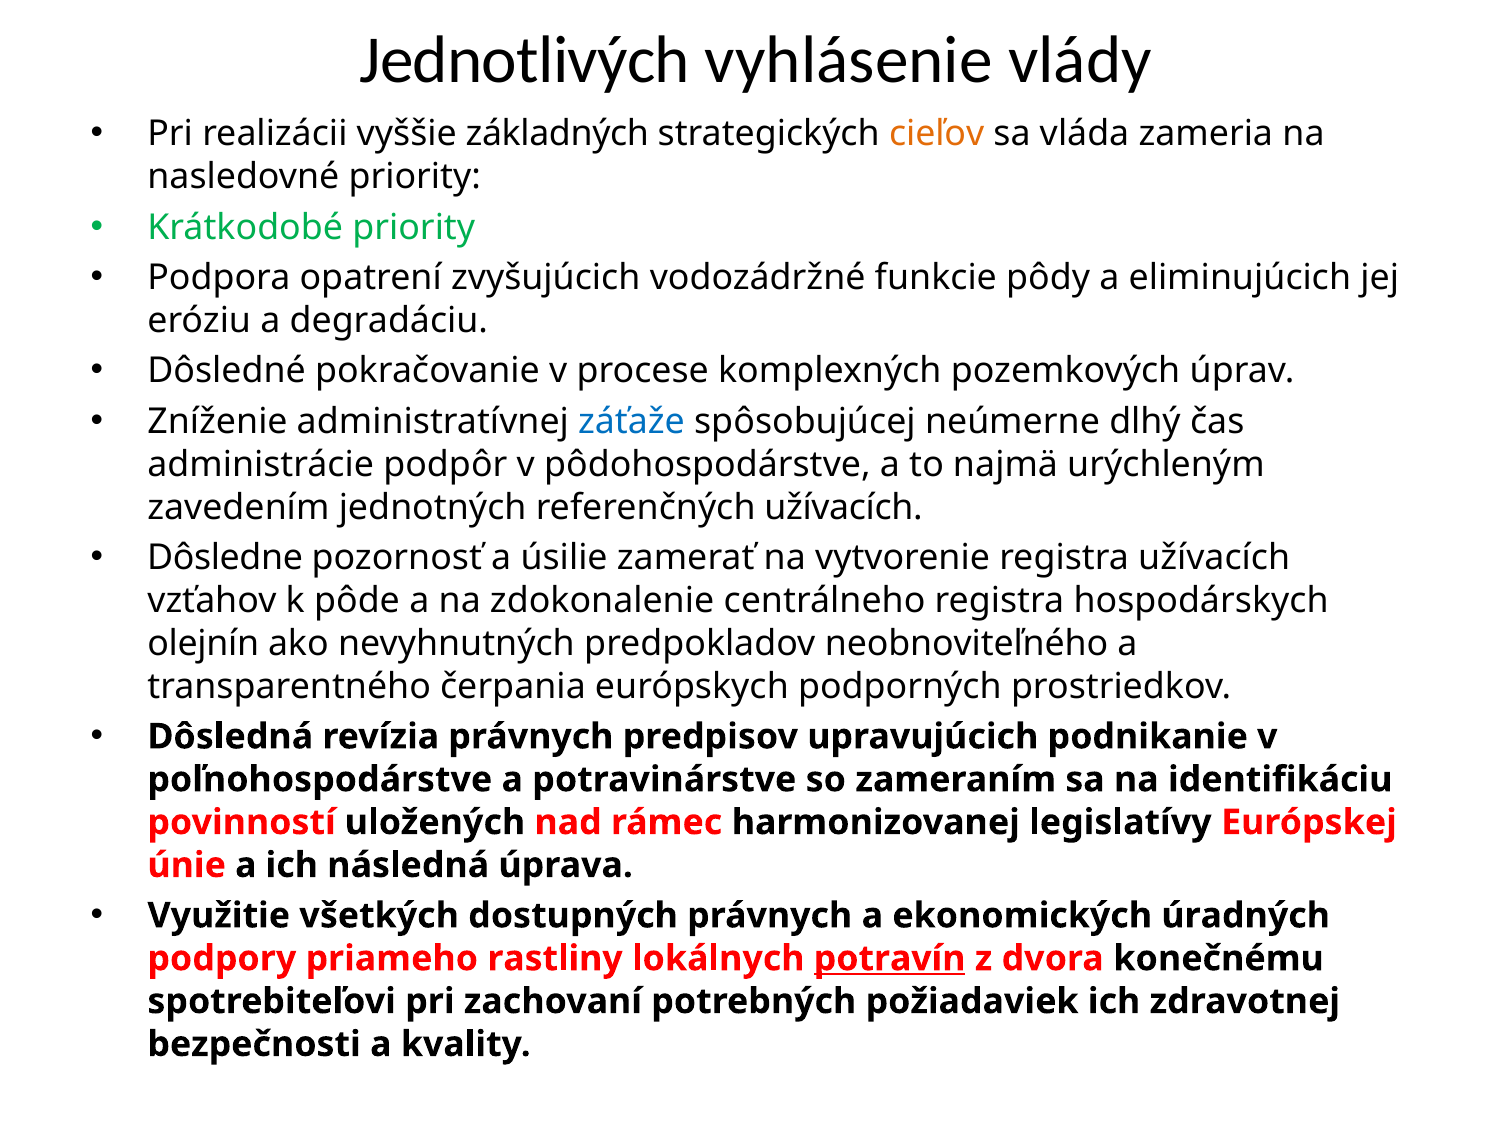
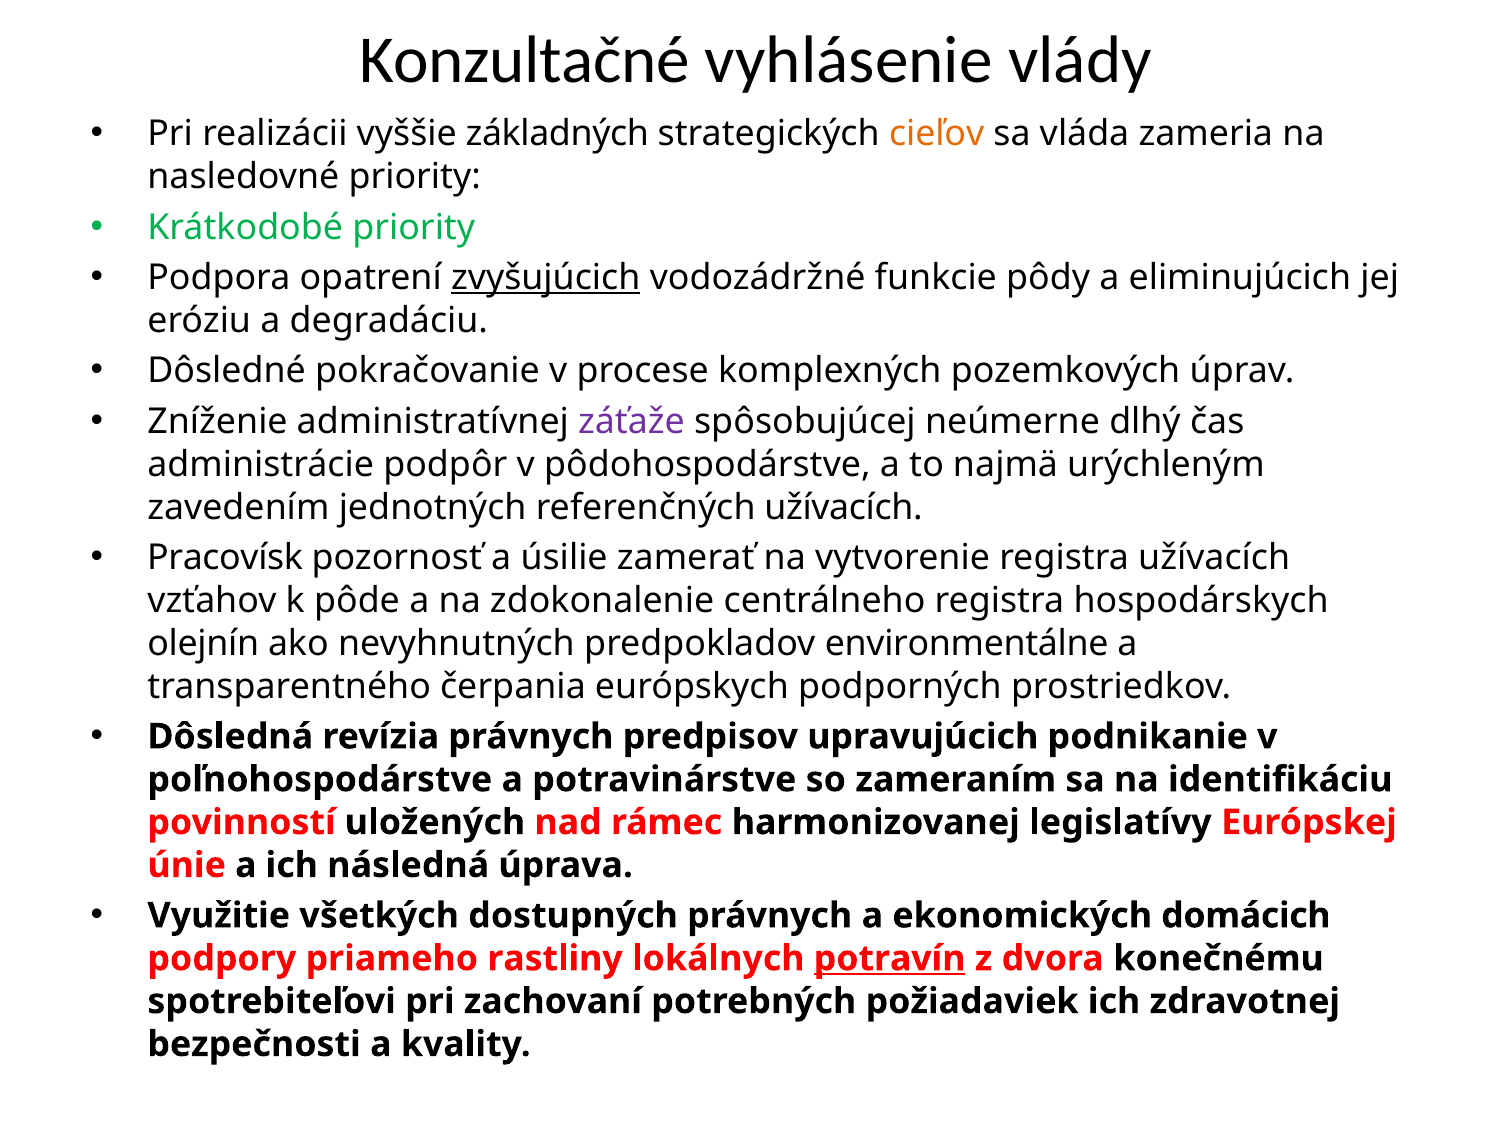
Jednotlivých: Jednotlivých -> Konzultačné (525, 60)
zvyšujúcich underline: none -> present (546, 278)
záťaže colour: blue -> purple (631, 422)
Dôsledne: Dôsledne -> Pracovísk (225, 558)
neobnoviteľného: neobnoviteľného -> environmentálne (967, 643)
úradných: úradných -> domácich (1246, 916)
